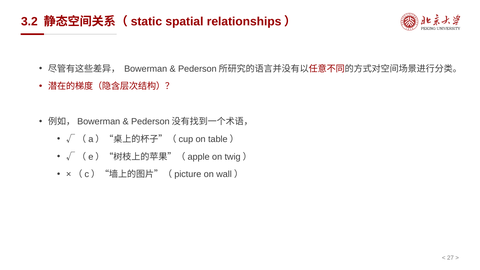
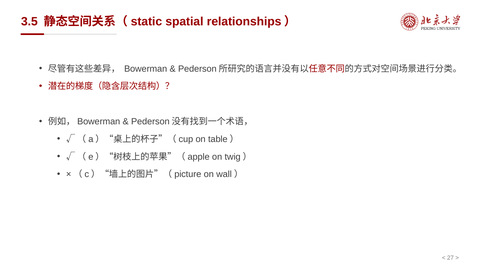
3.2: 3.2 -> 3.5 (29, 22)
